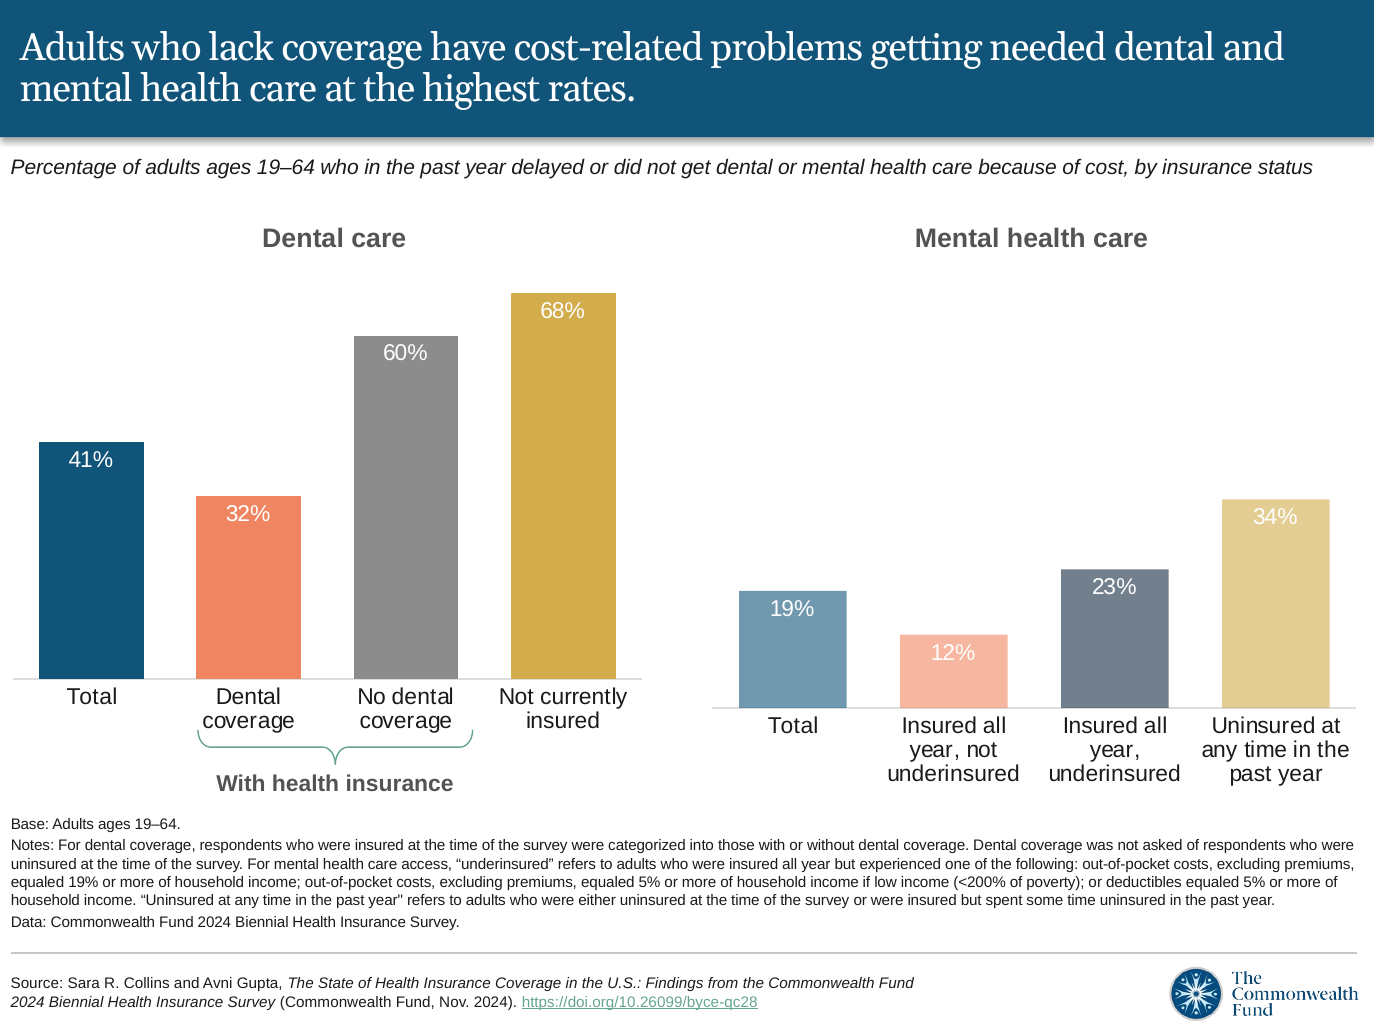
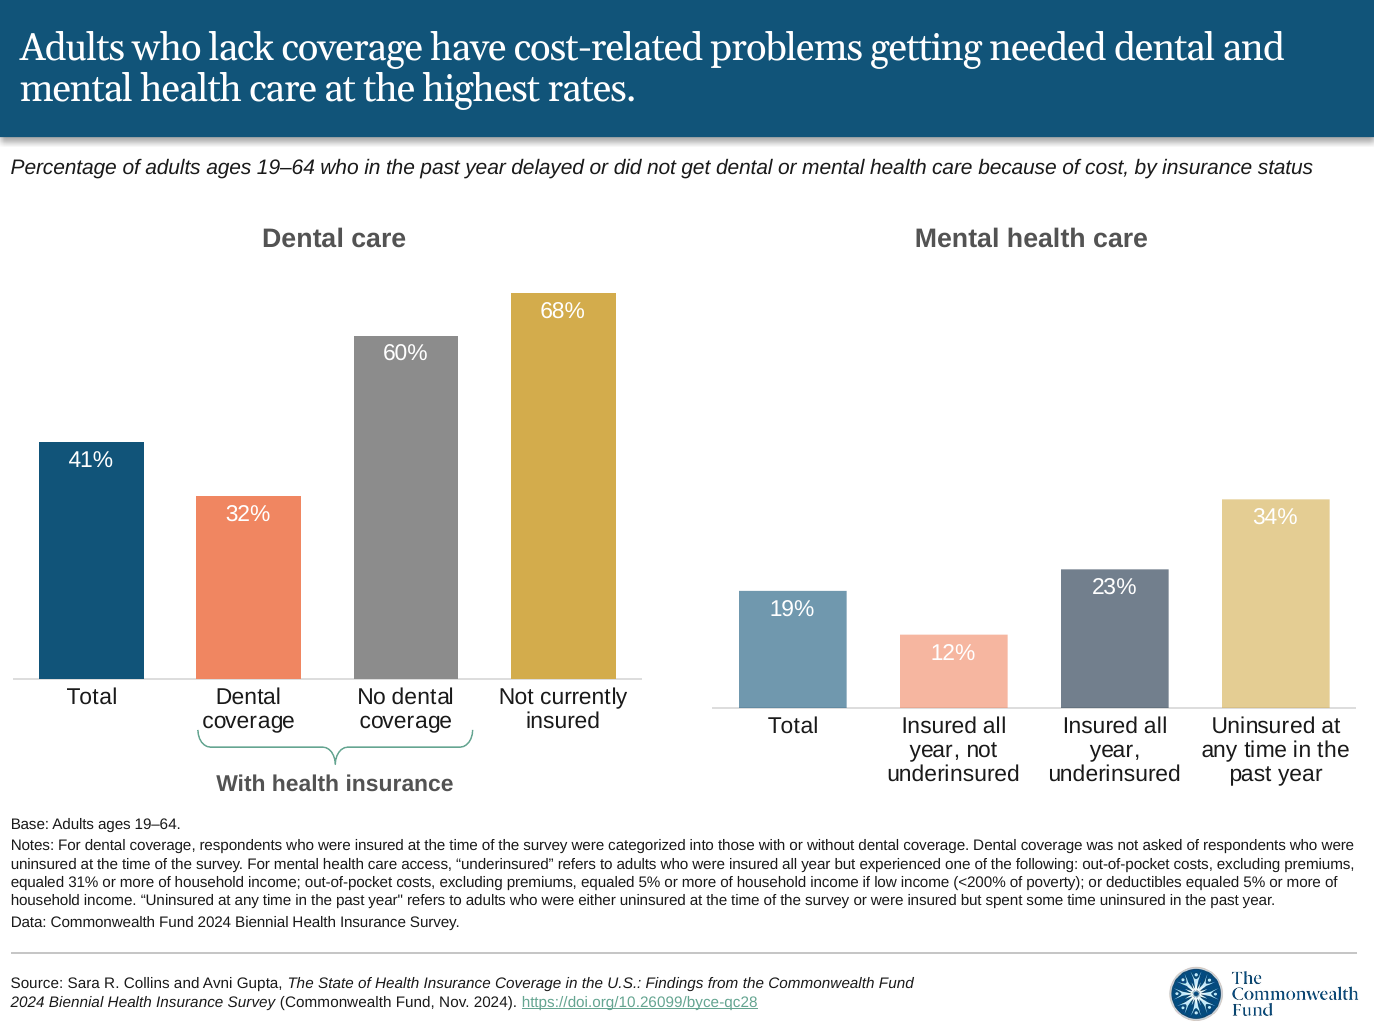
equaled 19%: 19% -> 31% (83, 883)
